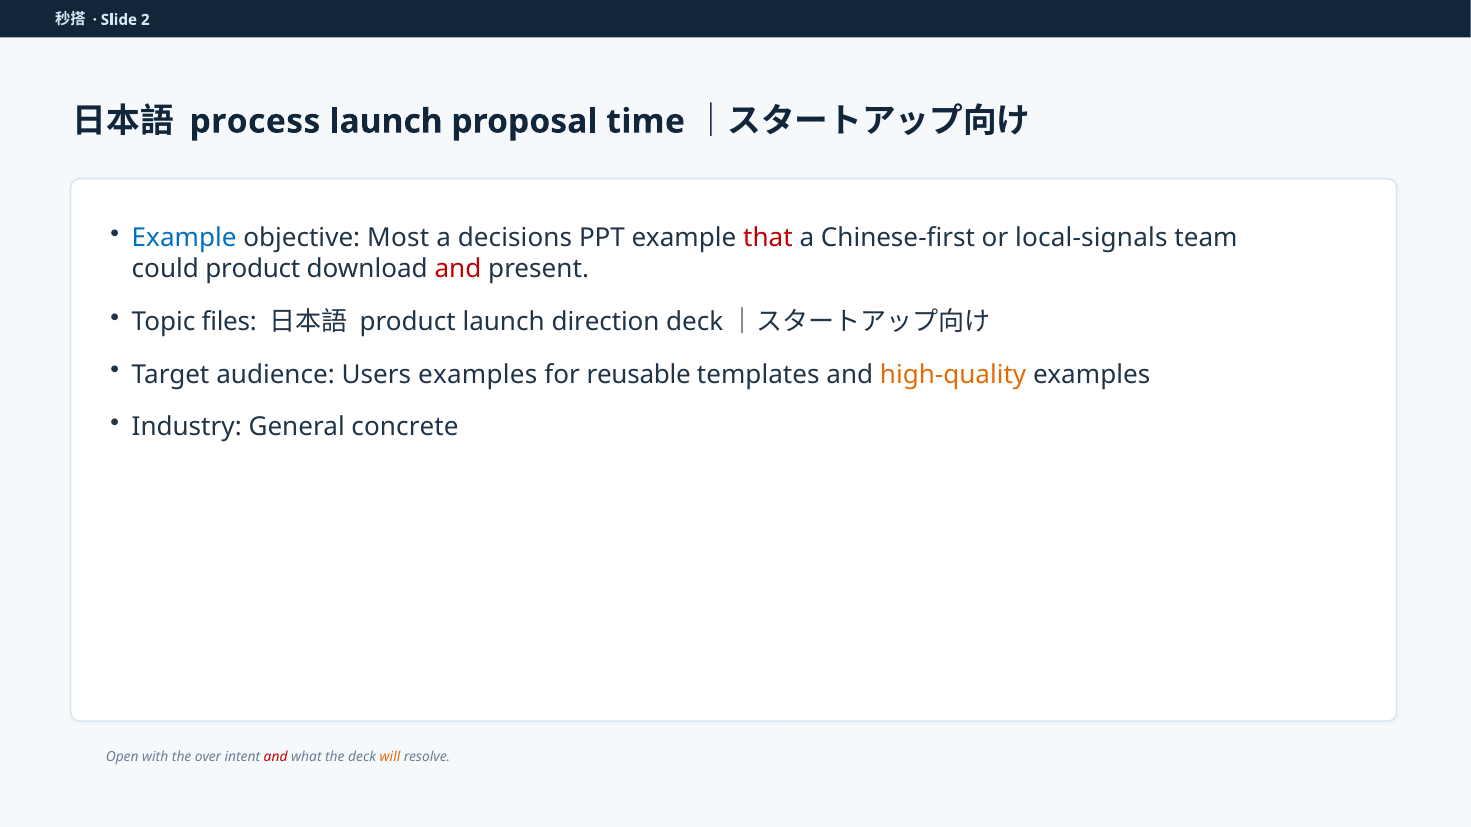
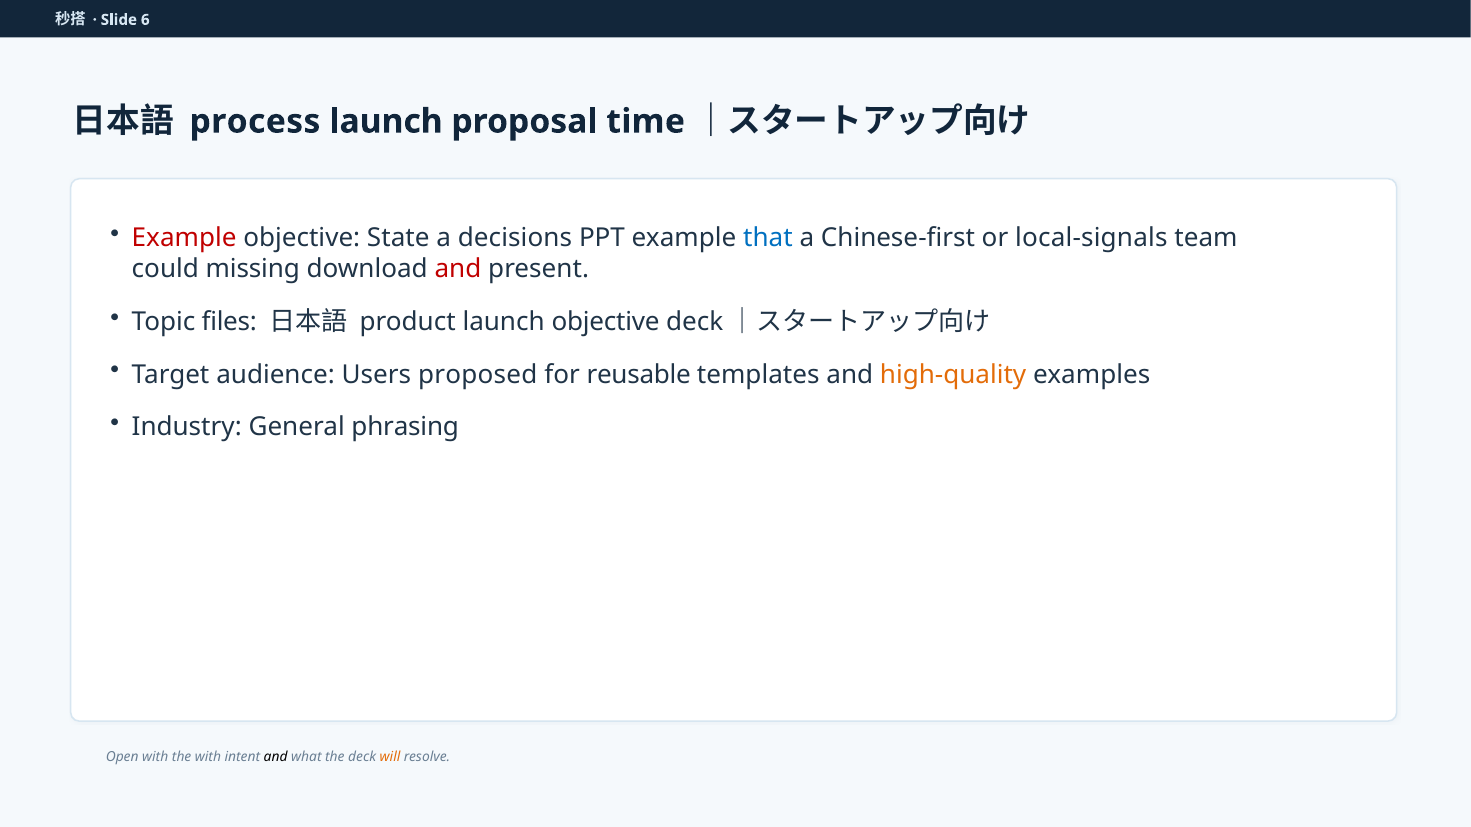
2: 2 -> 6 (145, 20)
Example colour: blue -> red (184, 238)
Most: Most -> State (398, 238)
that colour: red -> blue (768, 238)
could product: product -> missing (253, 269)
launch direction: direction -> objective (606, 322)
Users examples: examples -> proposed (478, 375)
concrete: concrete -> phrasing (405, 428)
the over: over -> with (208, 758)
and colour: red -> black (276, 758)
